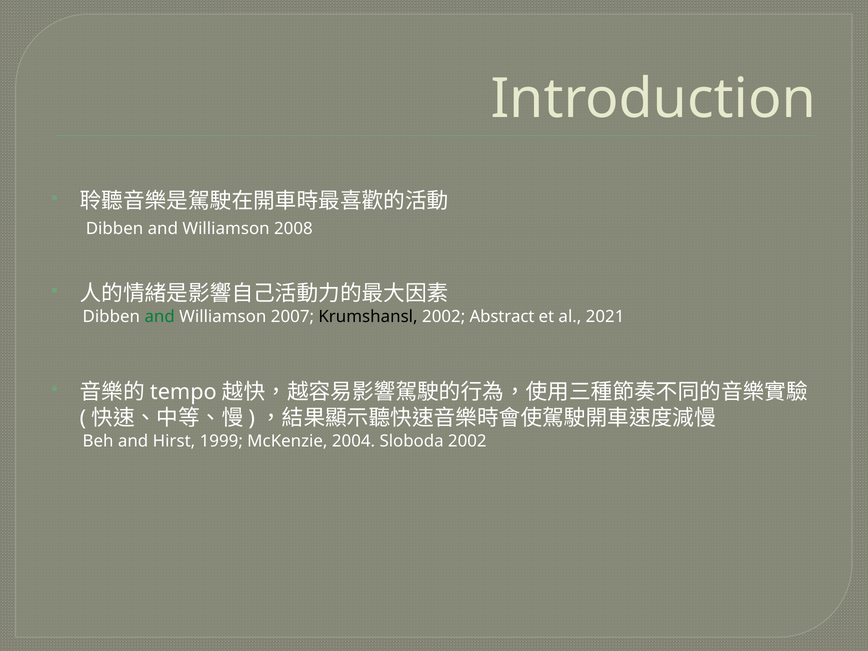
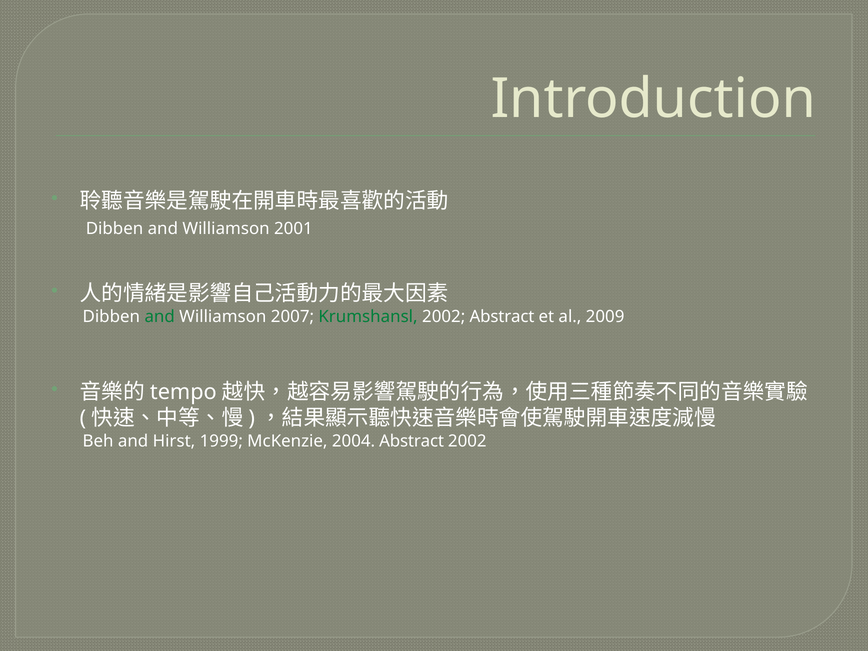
2008: 2008 -> 2001 (293, 229)
Krumshansl colour: black -> green (368, 317)
2021: 2021 -> 2009 (605, 317)
2004 Sloboda: Sloboda -> Abstract (412, 441)
